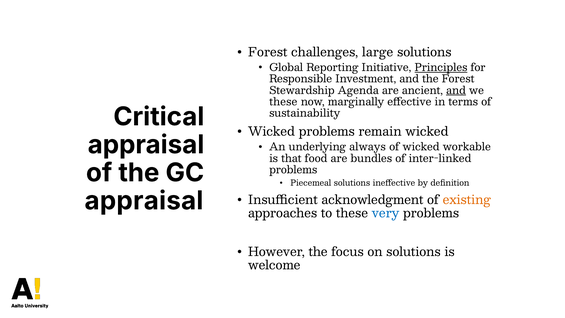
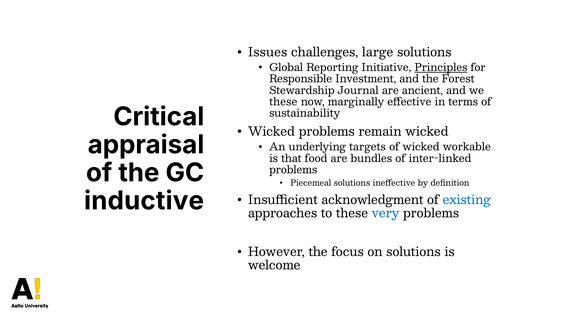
Forest: Forest -> Issues (268, 52)
Agenda: Agenda -> Journal (358, 91)
and underline: present -> none (456, 91)
always: always -> targets (368, 147)
appraisal: appraisal -> inductive (144, 201)
existing colour: orange -> blue (467, 200)
